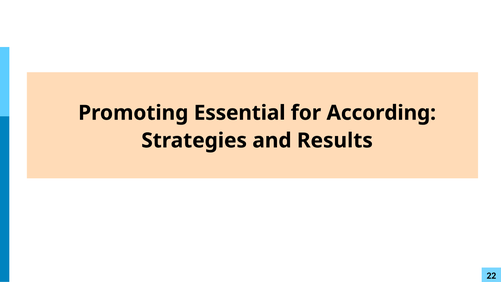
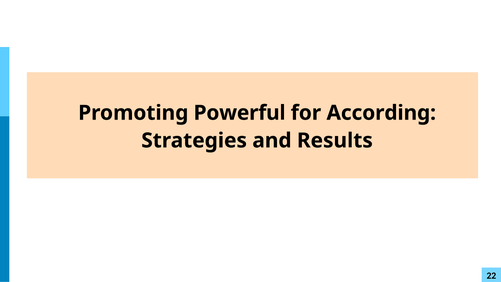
Essential: Essential -> Powerful (240, 113)
